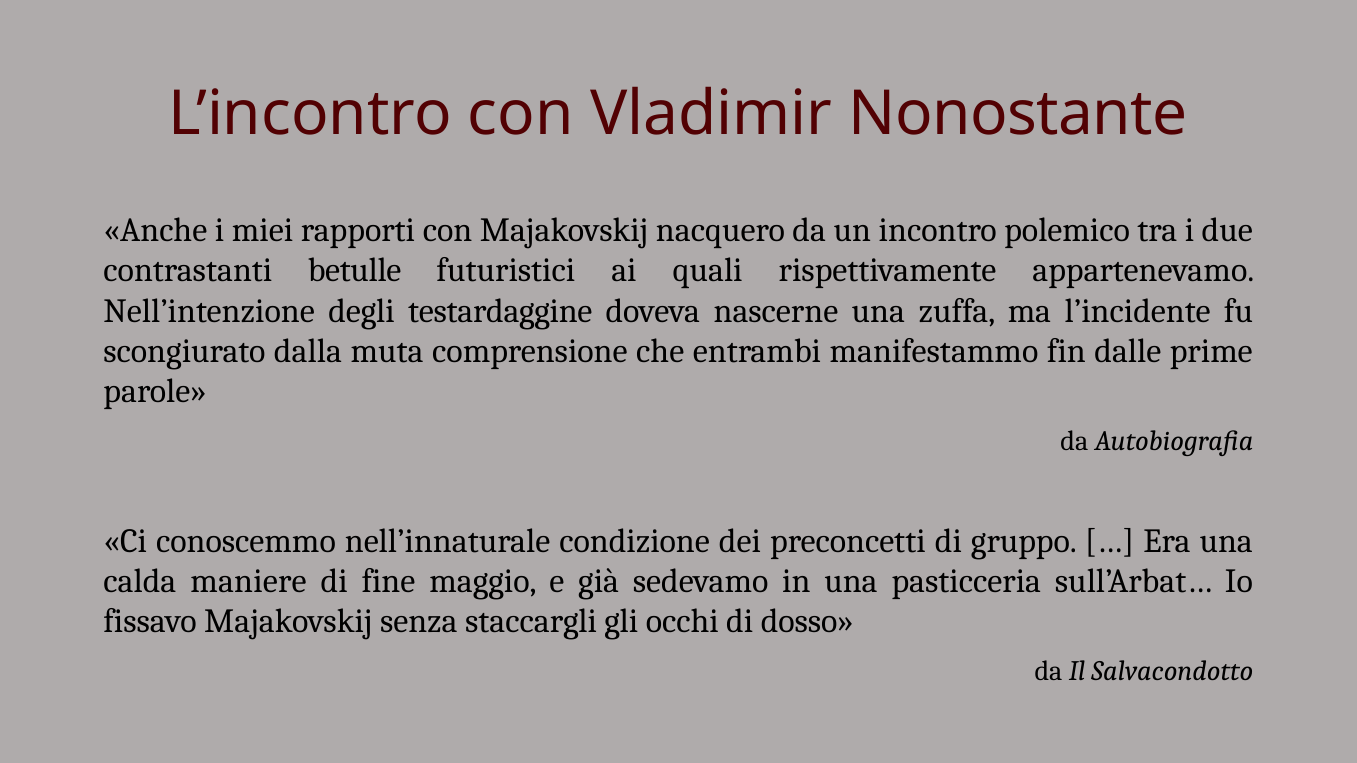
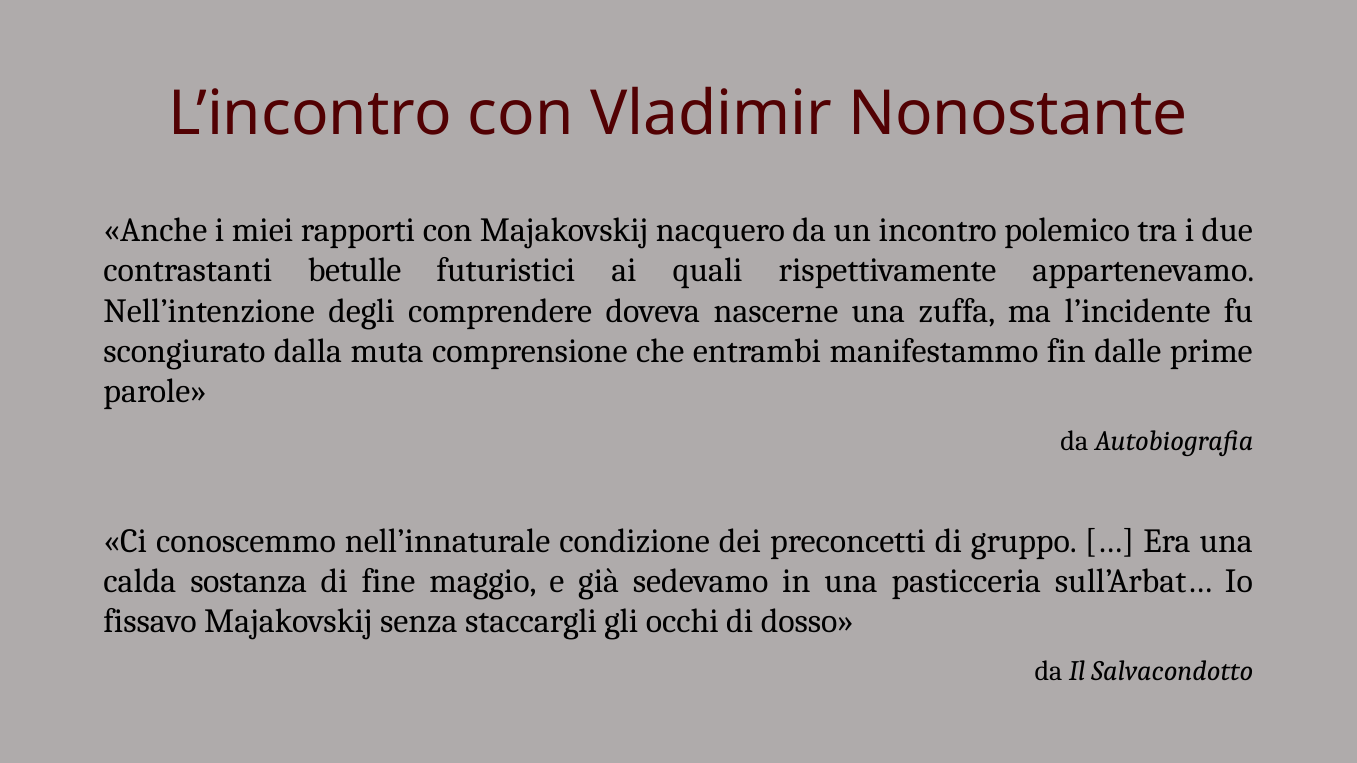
testardaggine: testardaggine -> comprendere (500, 311)
maniere: maniere -> sostanza (249, 582)
